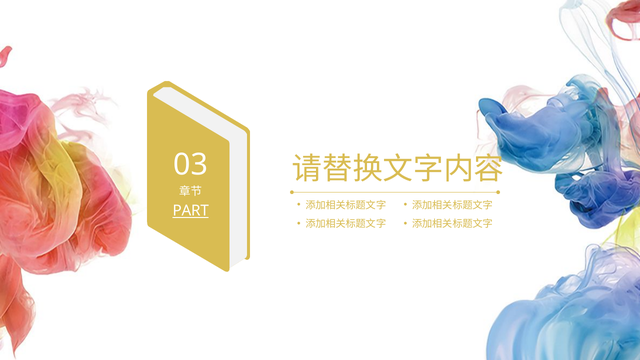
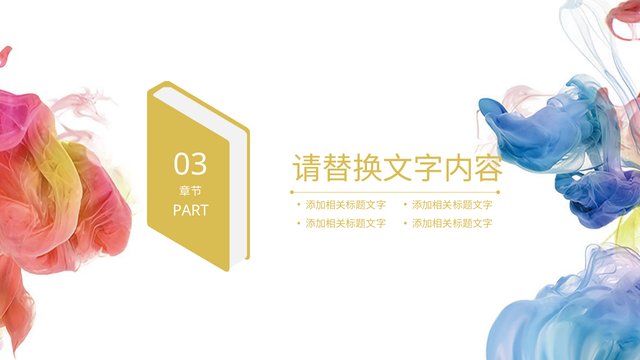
PART underline: present -> none (191, 211)
